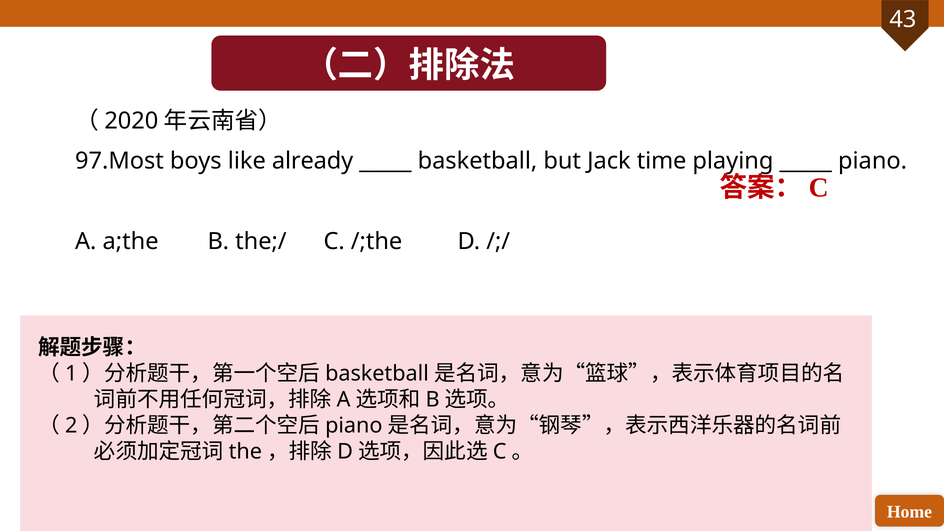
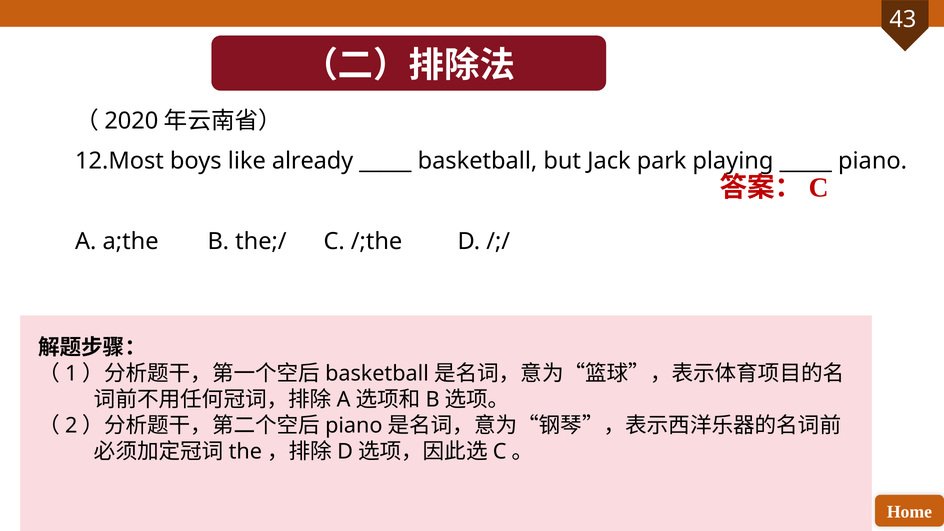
97.Most: 97.Most -> 12.Most (120, 161)
time: time -> park (662, 161)
